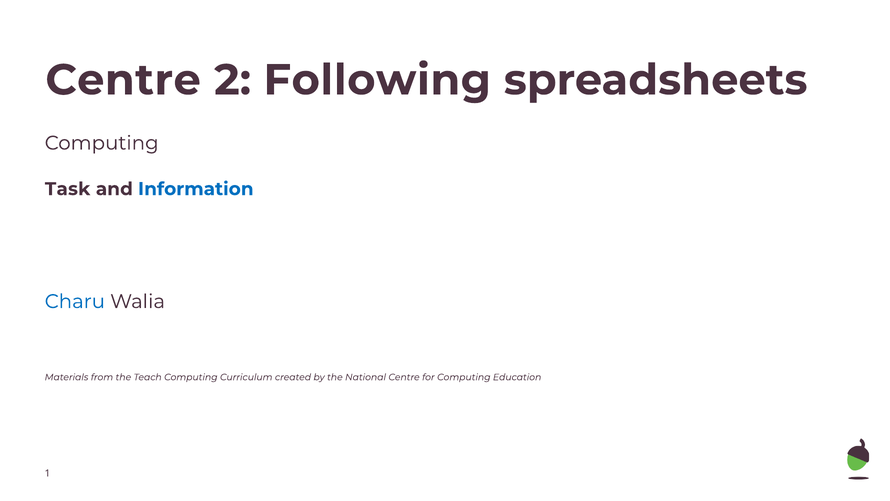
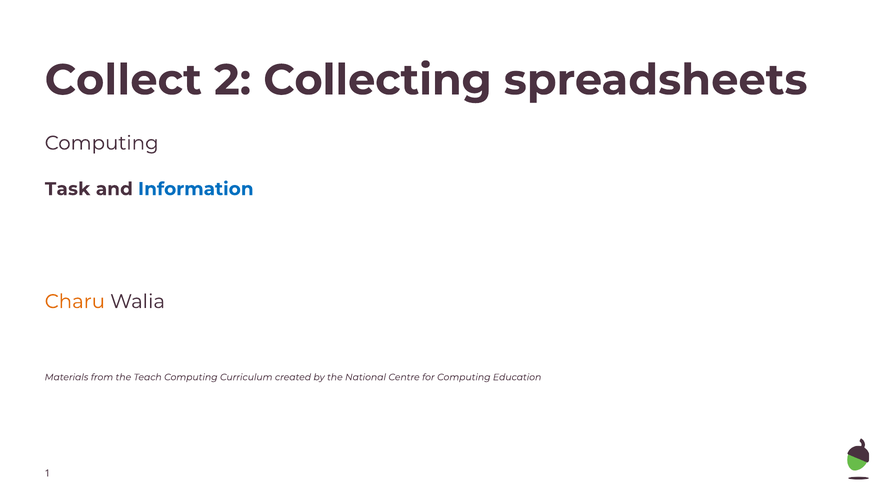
Centre: Centre -> Collect (123, 80)
Following: Following -> Collecting (378, 80)
Charu colour: blue -> orange (75, 301)
